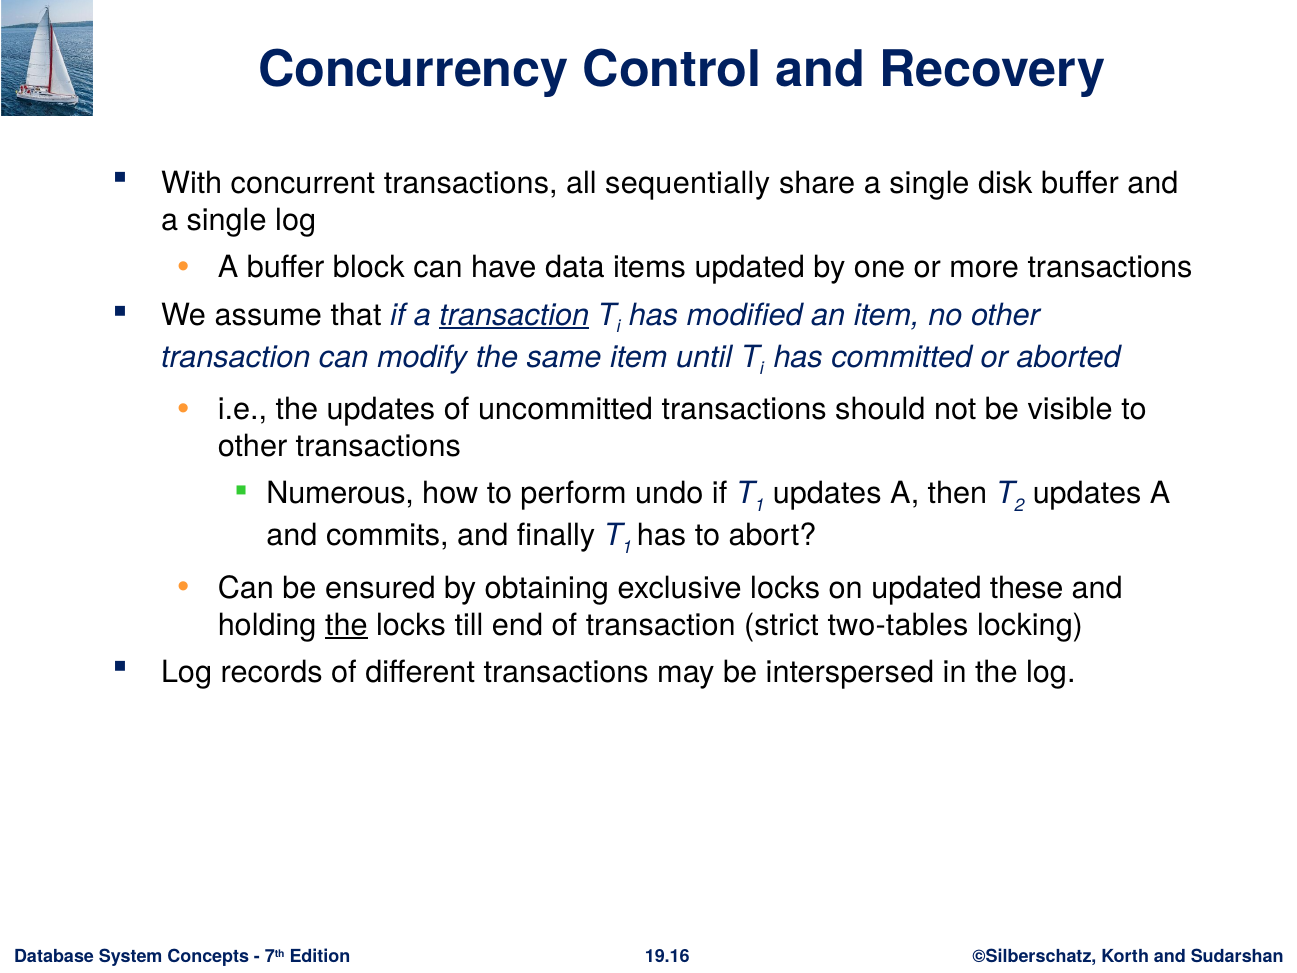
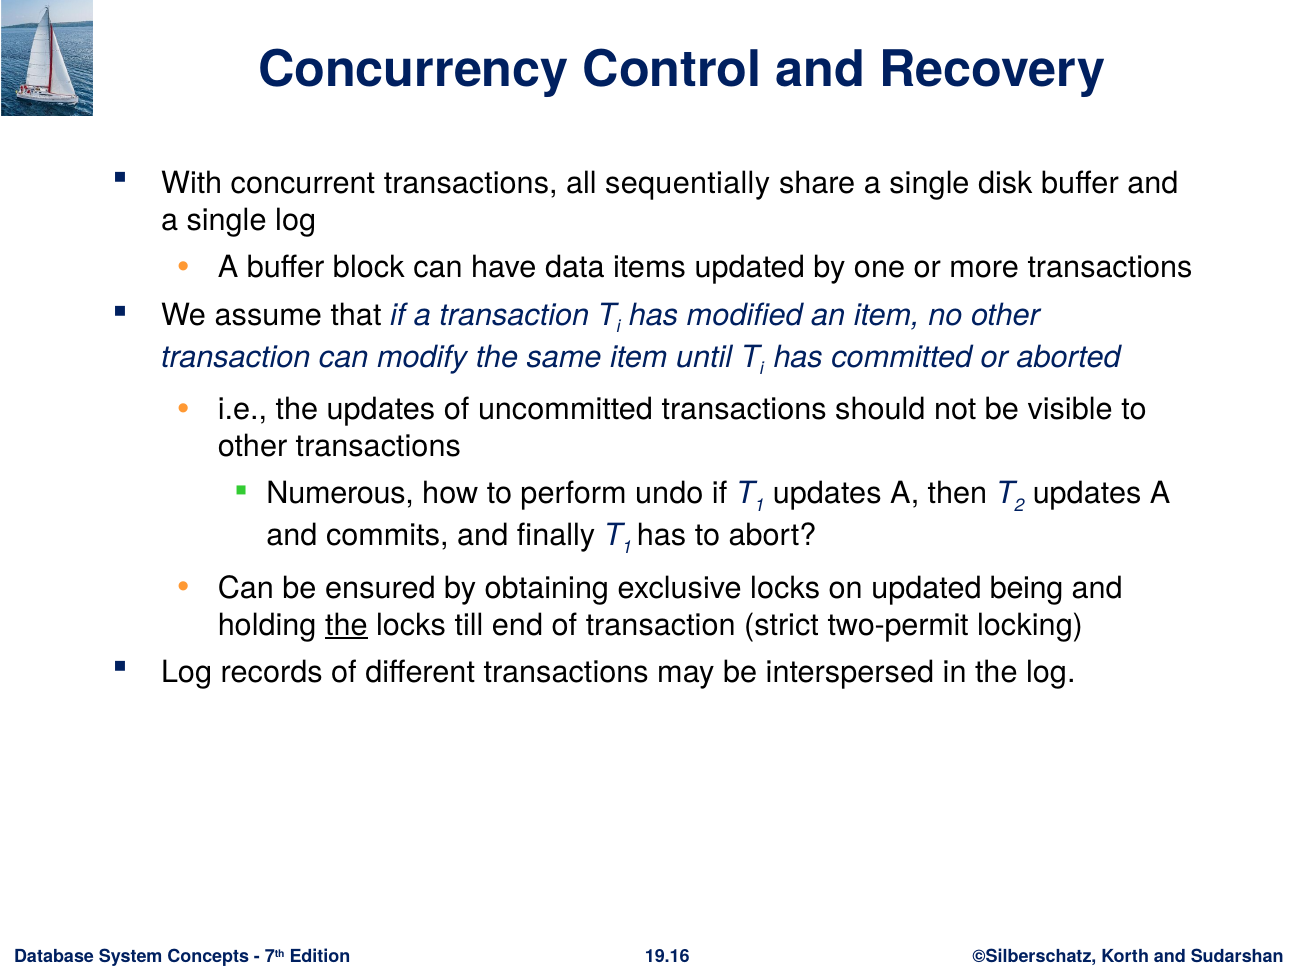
transaction underline: present -> none (514, 315)
these: these -> being (1027, 588)
two-tables: two-tables -> two-permit (898, 625)
